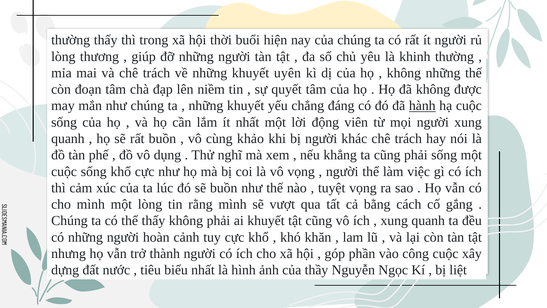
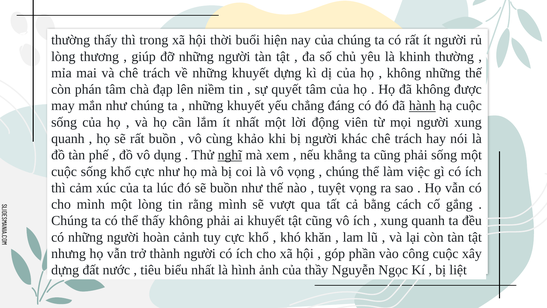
khuyết uyên: uyên -> dựng (288, 73)
đoạn: đoạn -> phán (88, 89)
nghĩ underline: none -> present (230, 155)
người: người -> chúng (342, 171)
